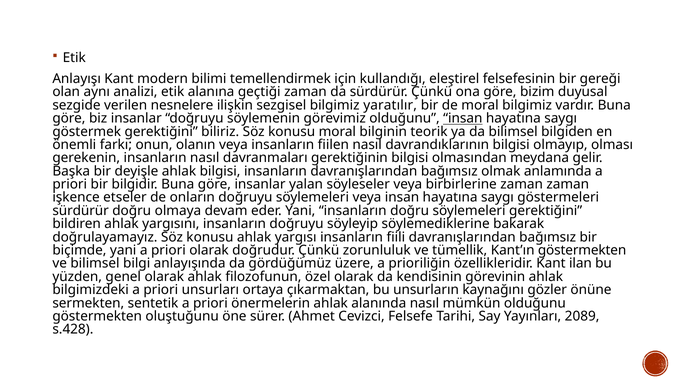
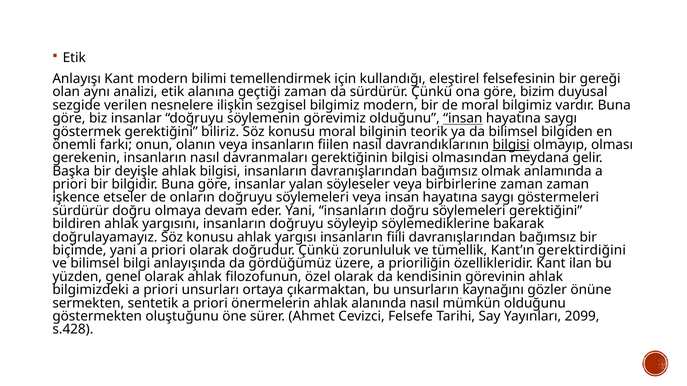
bilgimiz yaratılır: yaratılır -> modern (390, 105)
bilgisi underline: none -> present (511, 145)
Kant’ın göstermekten: göstermekten -> gerektirdiğini (582, 251)
2089: 2089 -> 2099 (582, 317)
